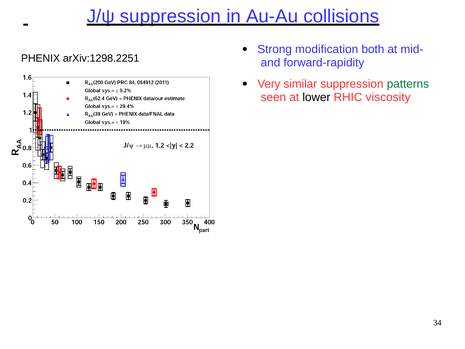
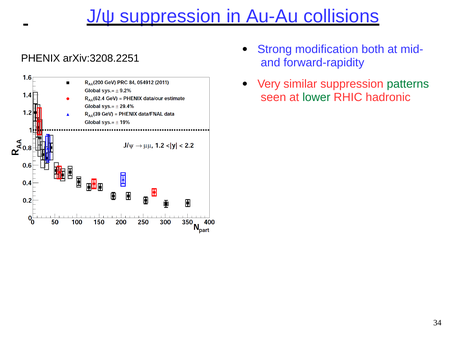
arXiv:1298.2251: arXiv:1298.2251 -> arXiv:3208.2251 (101, 58)
lower colour: black -> green (316, 97)
viscosity: viscosity -> hadronic (388, 97)
